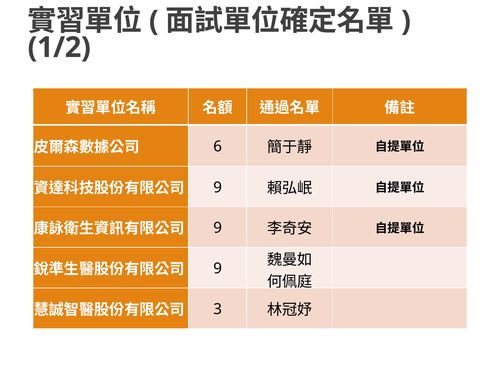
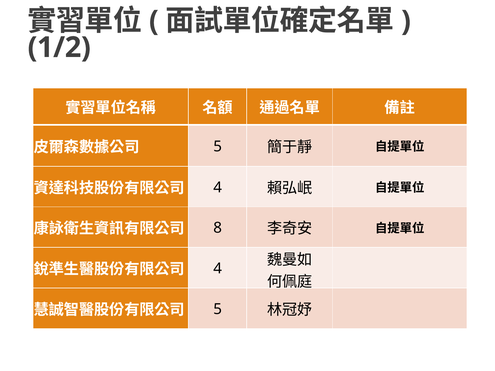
6: 6 -> 5 (218, 147)
9: 9 -> 4 (218, 188)
9: 9 -> 8 (218, 228)
9: 9 -> 4 (218, 269)
3: 3 -> 5 (218, 309)
